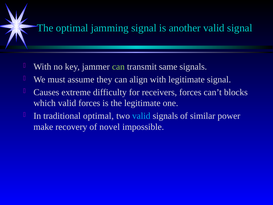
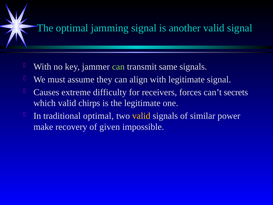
blocks: blocks -> secrets (236, 92)
valid forces: forces -> chirps (89, 103)
valid colour: light blue -> yellow (141, 116)
novel: novel -> given (110, 127)
